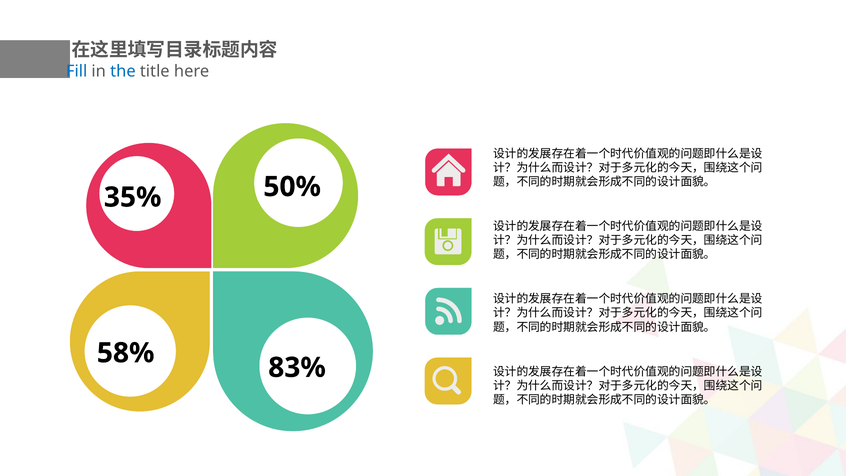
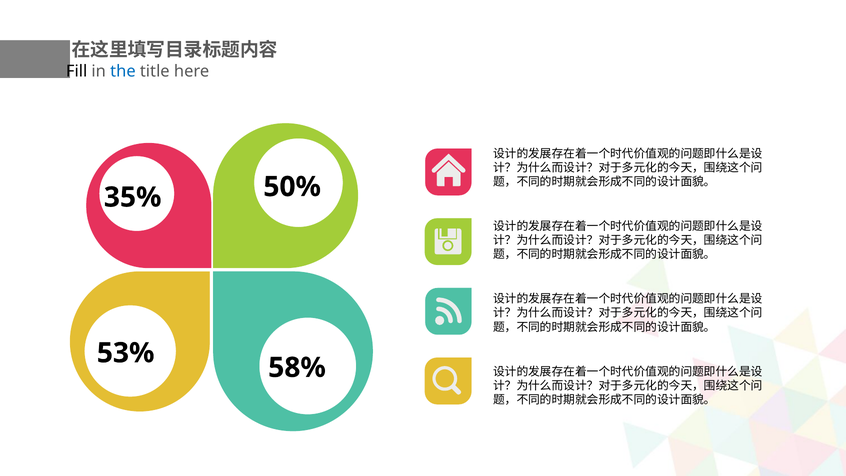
Fill colour: blue -> black (77, 71)
58%: 58% -> 53% (126, 353)
83%: 83% -> 58% (297, 368)
